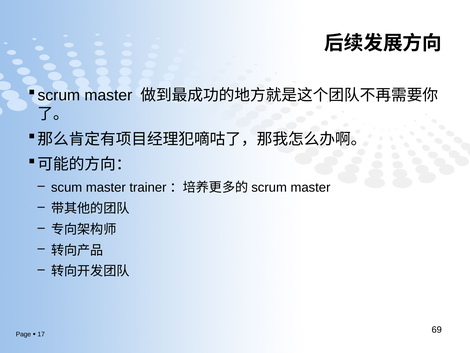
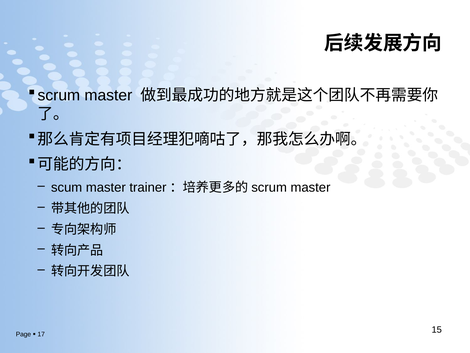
69: 69 -> 15 (437, 329)
